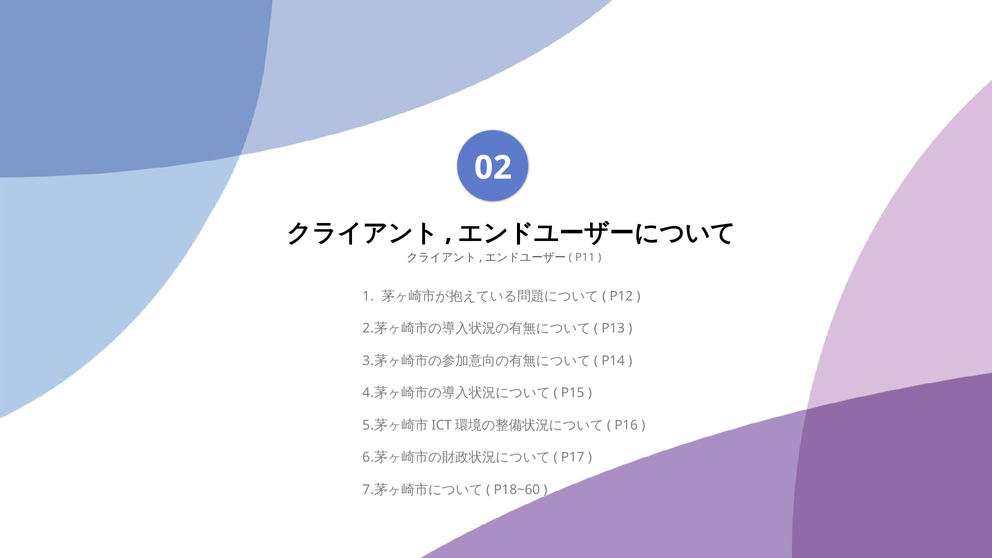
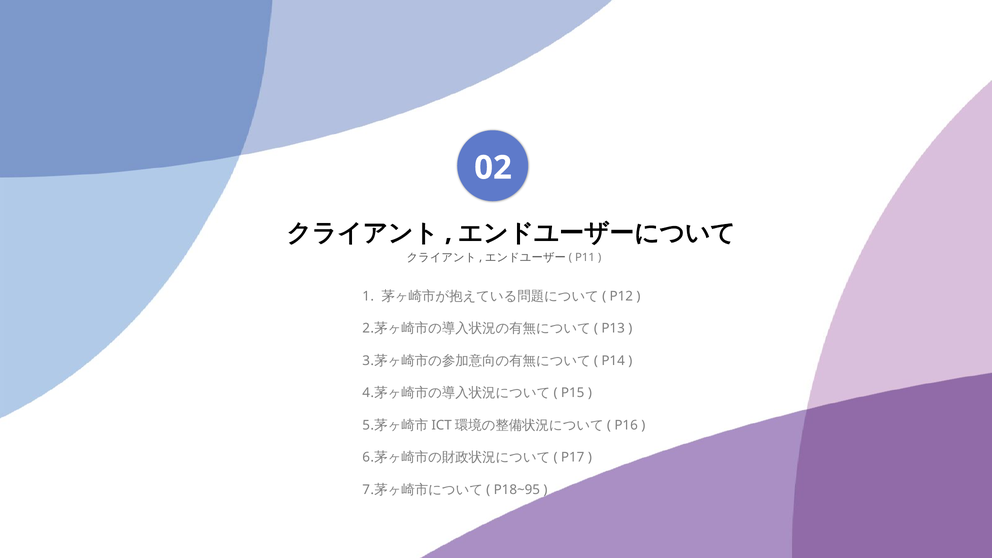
P18~60: P18~60 -> P18~95 (517, 490)
